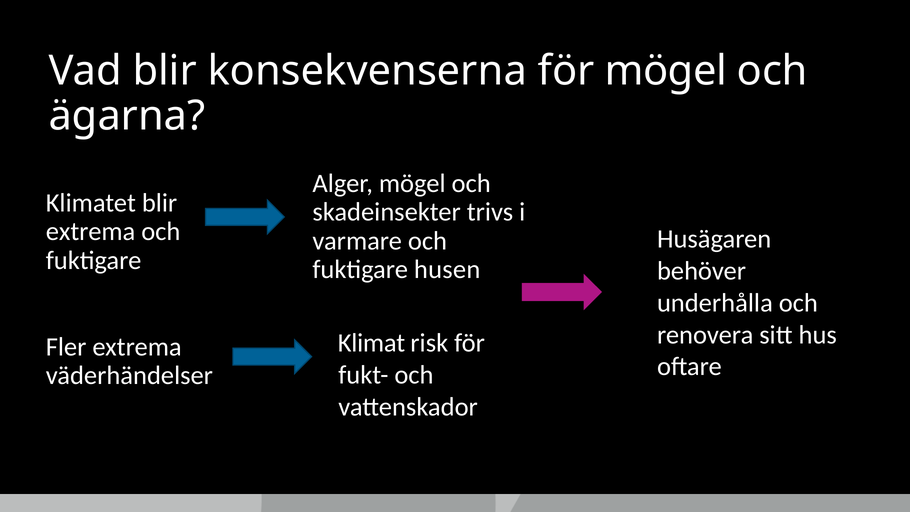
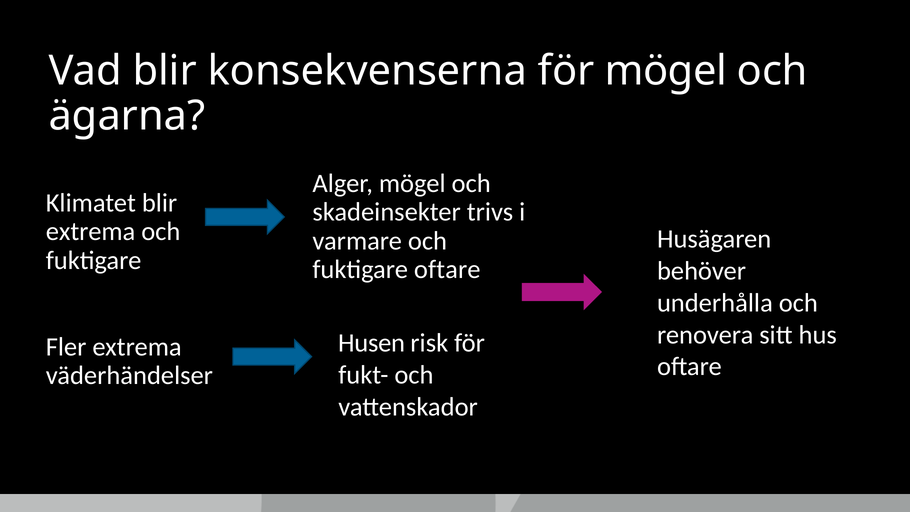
fuktigare husen: husen -> oftare (447, 269)
Klimat: Klimat -> Husen (372, 343)
